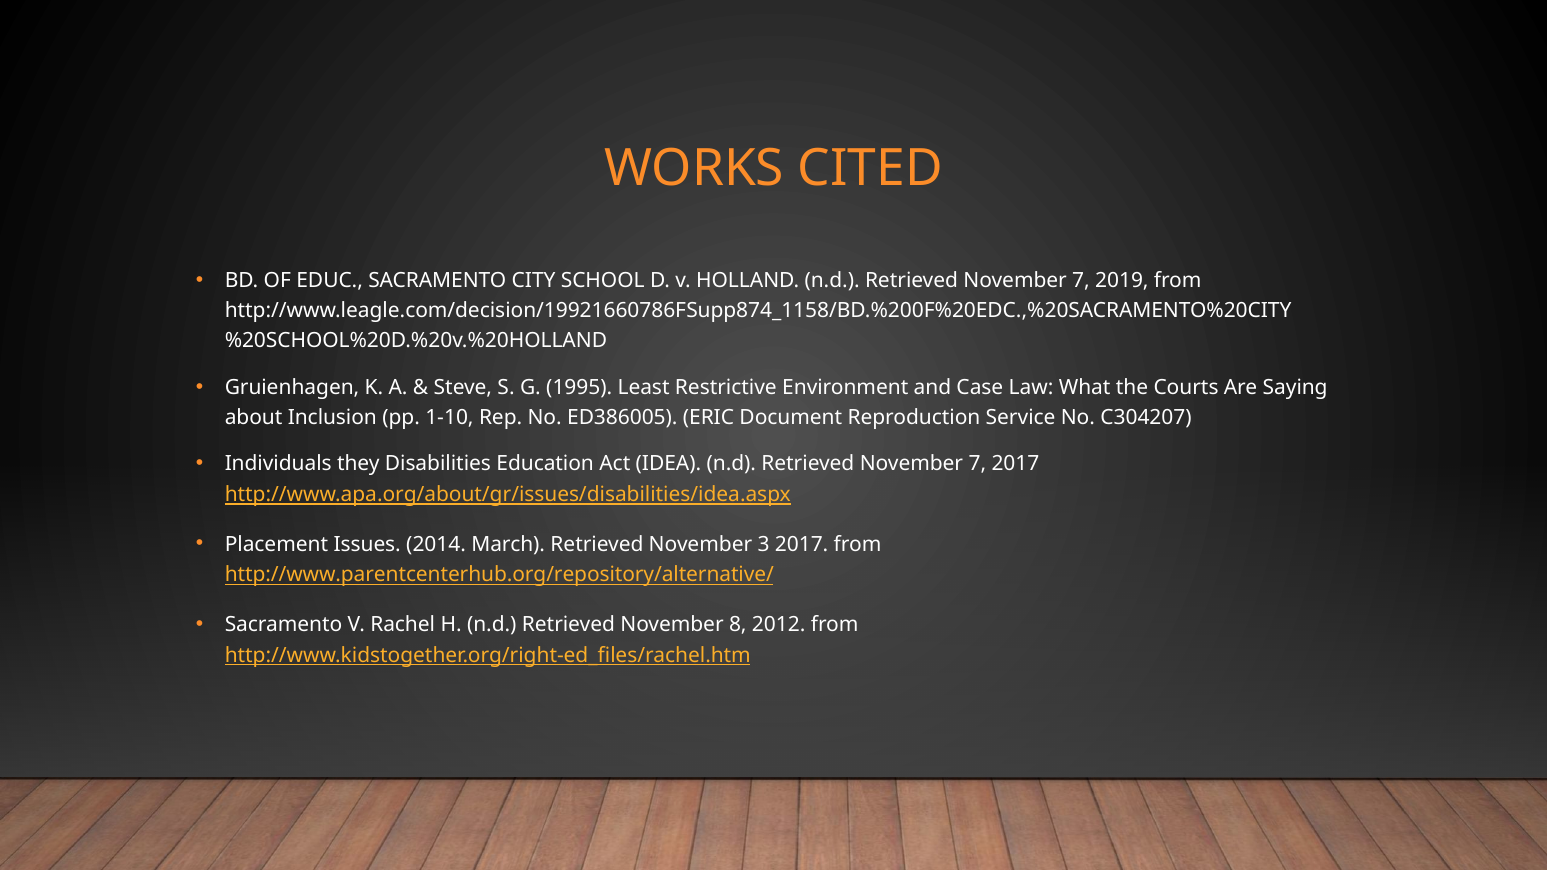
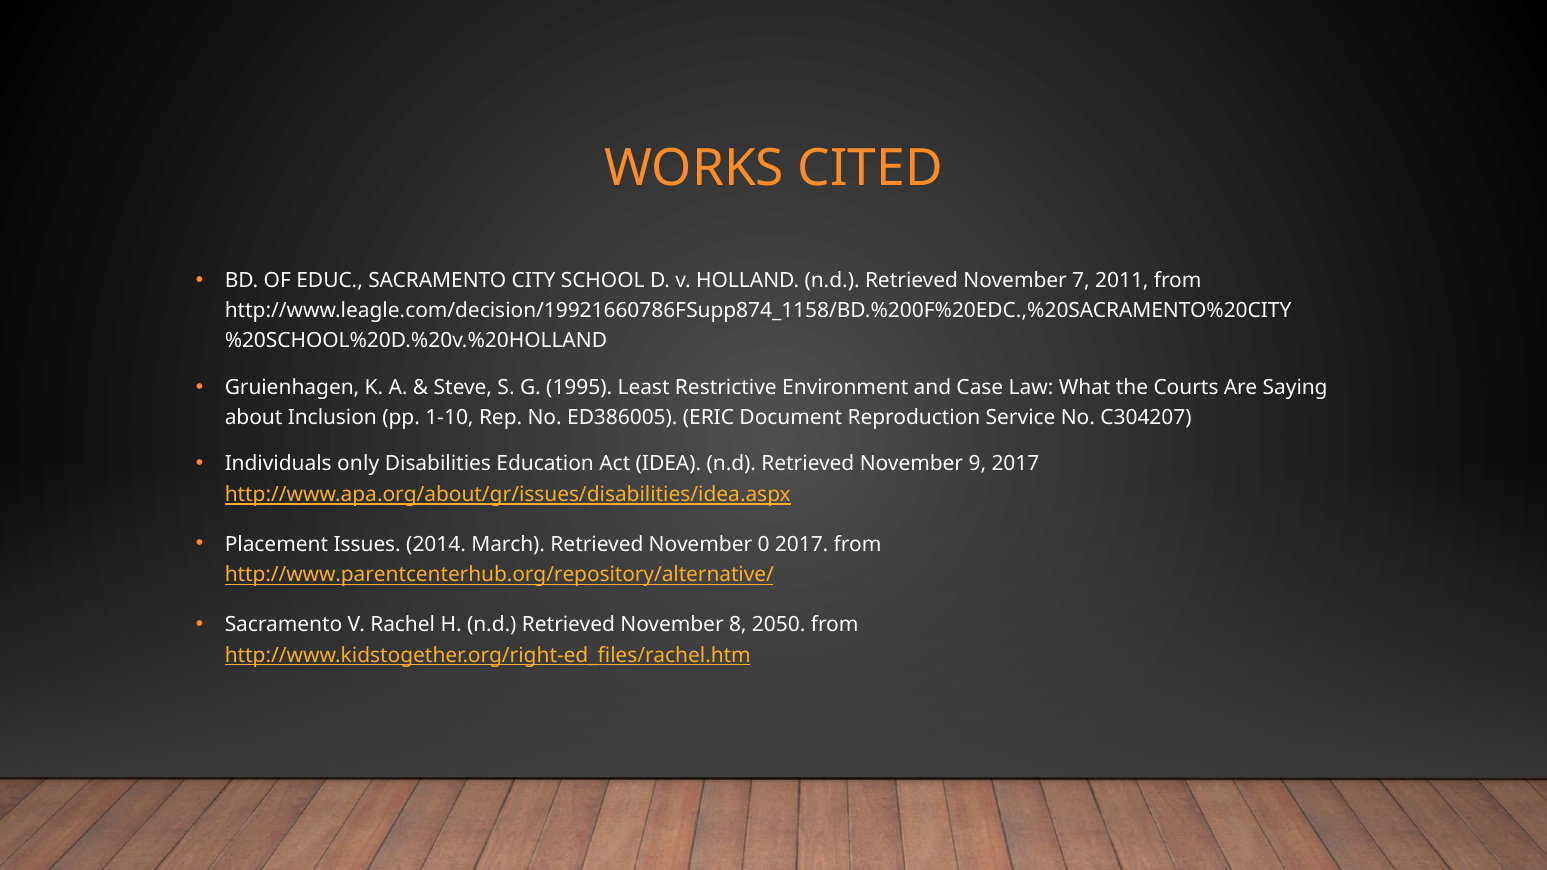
2019: 2019 -> 2011 (1122, 281)
they: they -> only (358, 464)
7: 7 -> 9 (977, 464)
3: 3 -> 0 (764, 544)
2012: 2012 -> 2050 (779, 625)
